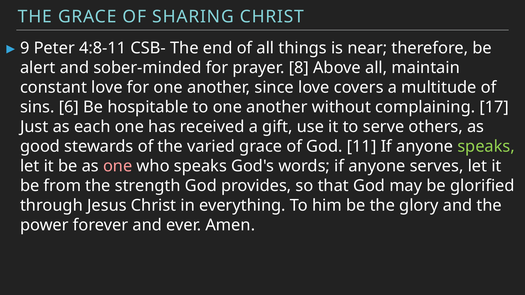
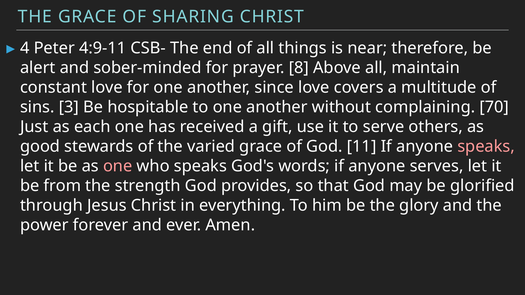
9: 9 -> 4 (25, 48)
4:8-11: 4:8-11 -> 4:9-11 (103, 48)
6: 6 -> 3 (69, 107)
17: 17 -> 70 (494, 107)
speaks colour: light green -> pink (486, 147)
